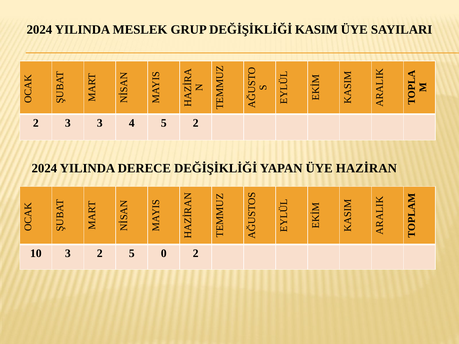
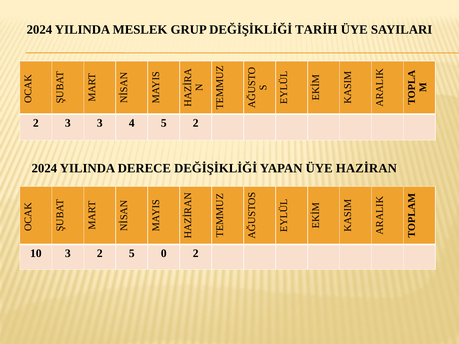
KASIM: KASIM -> TARİH (316, 30)
